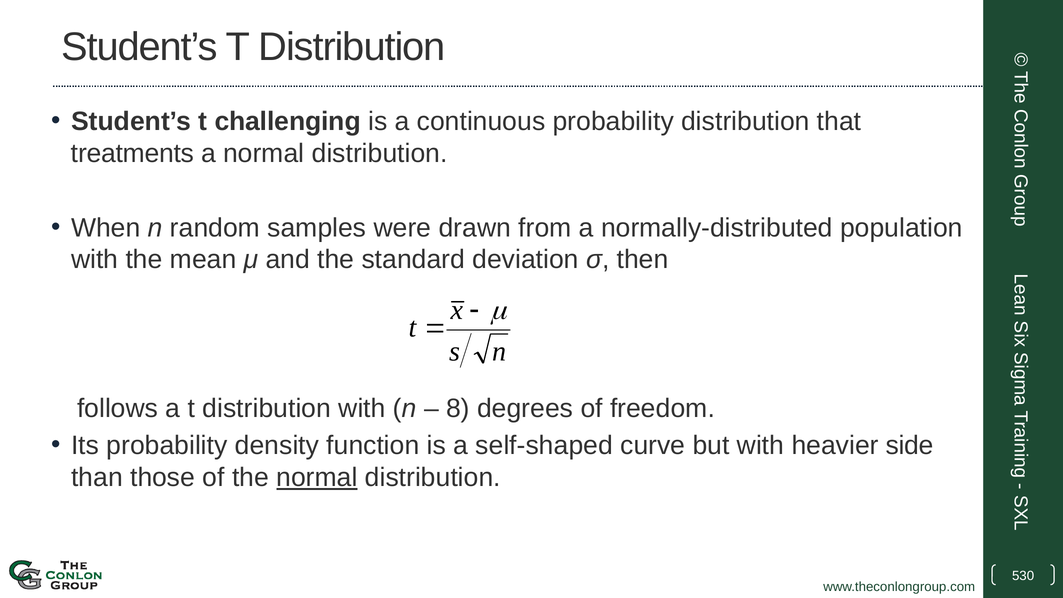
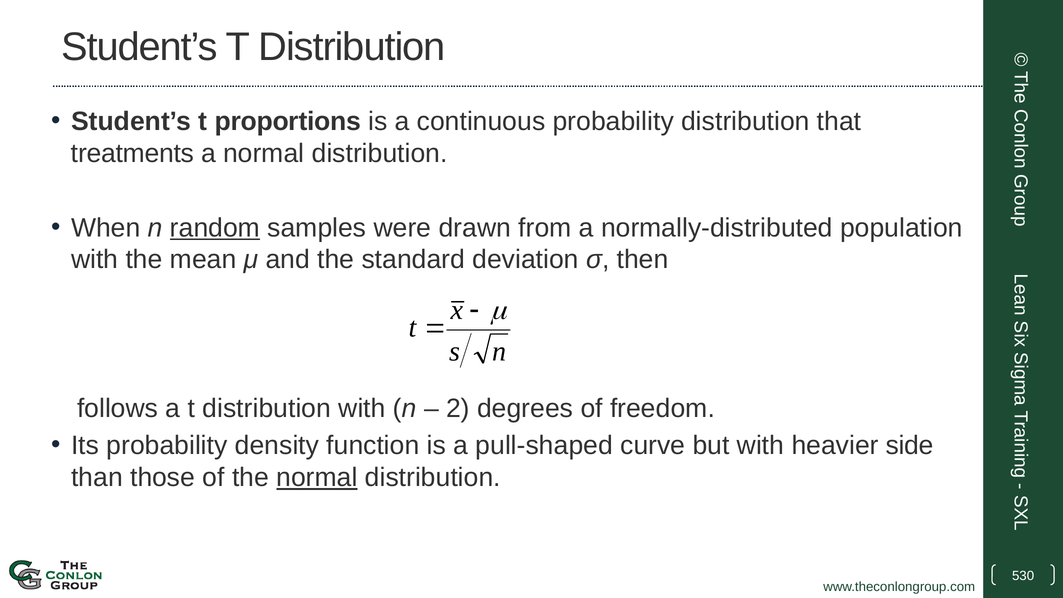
challenging: challenging -> proportions (288, 121)
random underline: none -> present (215, 228)
8: 8 -> 2 (458, 408)
self-shaped: self-shaped -> pull-shaped (544, 446)
